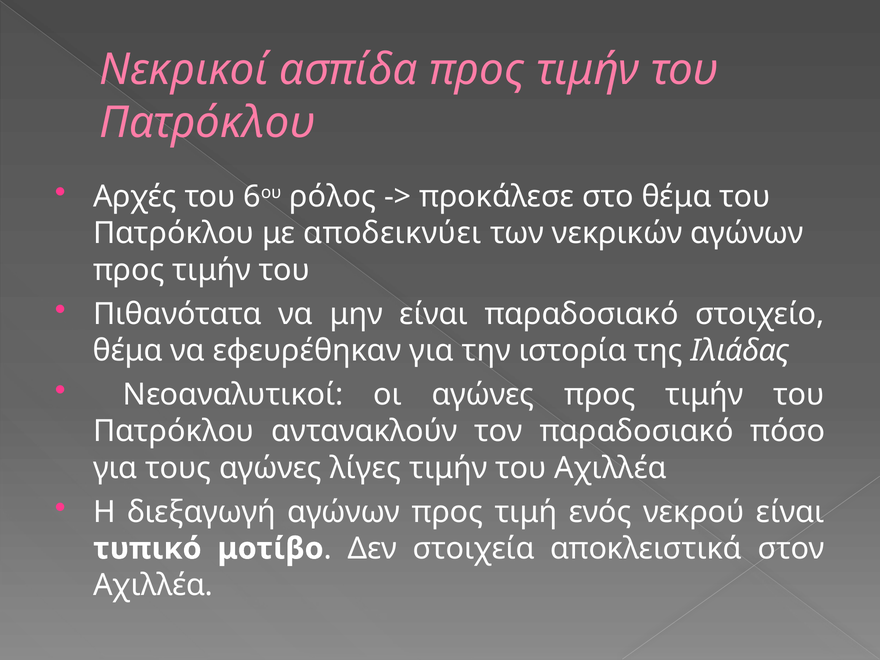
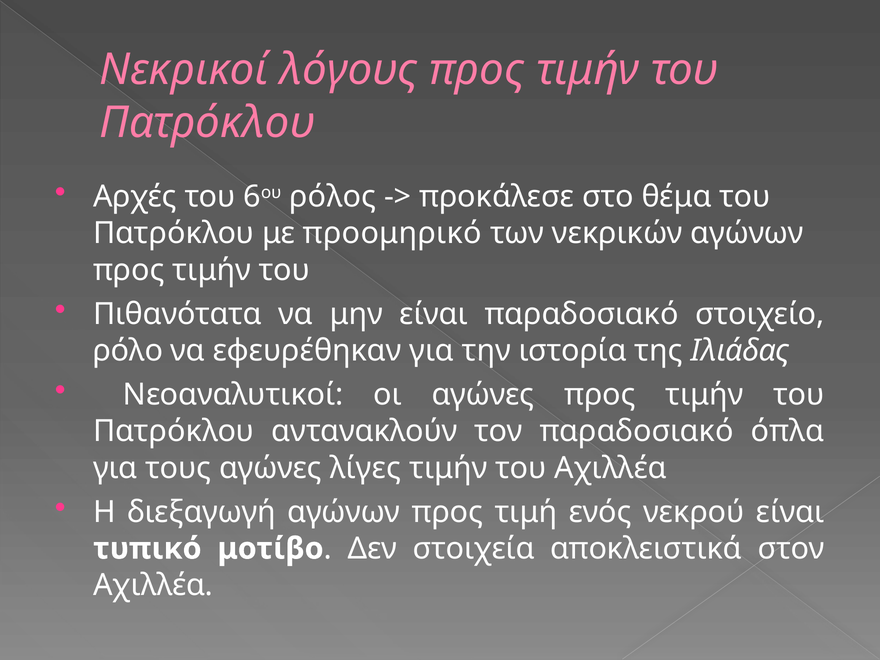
ασπίδα: ασπίδα -> λόγους (349, 70)
αποδεικνύει: αποδεικνύει -> προομηρικό (392, 233)
θέμα: θέμα -> ρόλο (128, 351)
πόσο: πόσο -> όπλα (788, 431)
